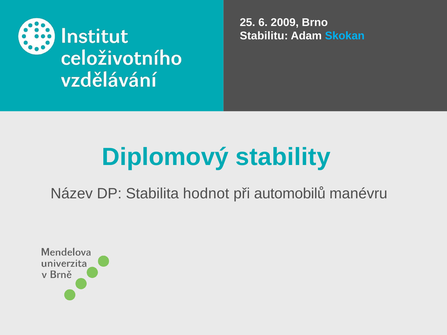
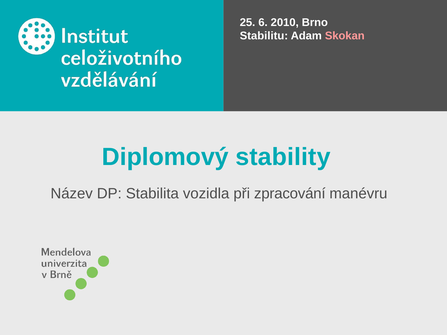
2009: 2009 -> 2010 (285, 22)
Skokan colour: light blue -> pink (345, 36)
hodnot: hodnot -> vozidla (206, 194)
automobilů: automobilů -> zpracování (290, 194)
